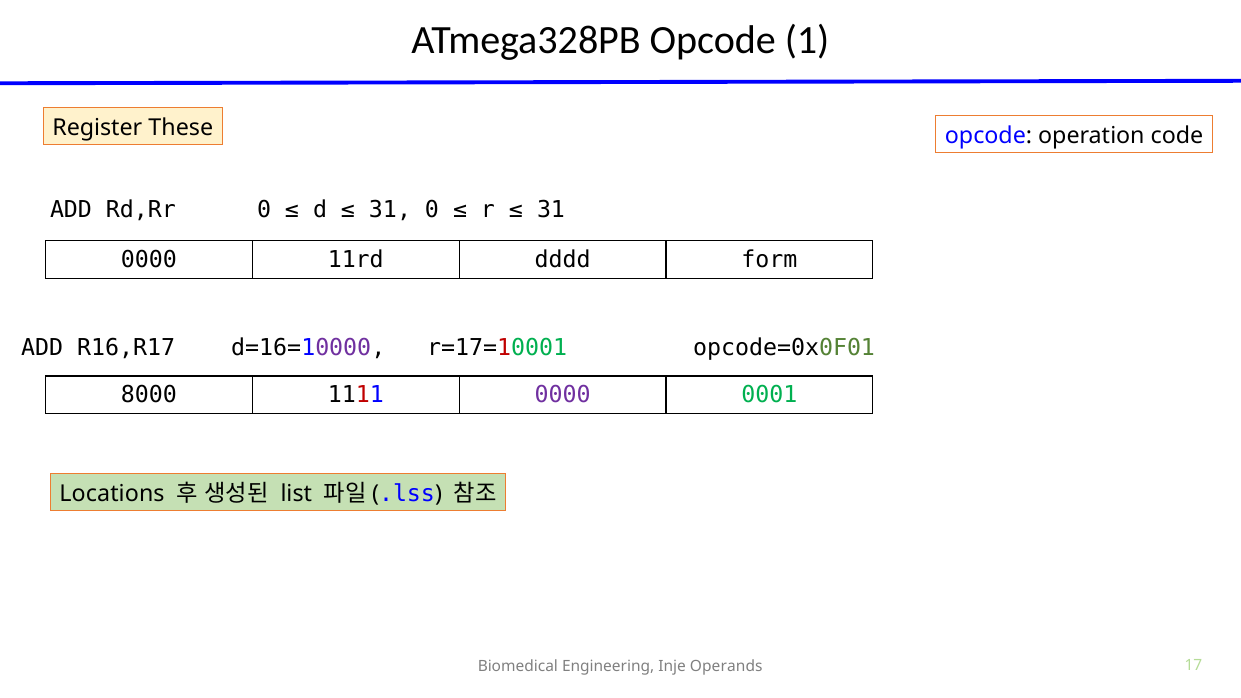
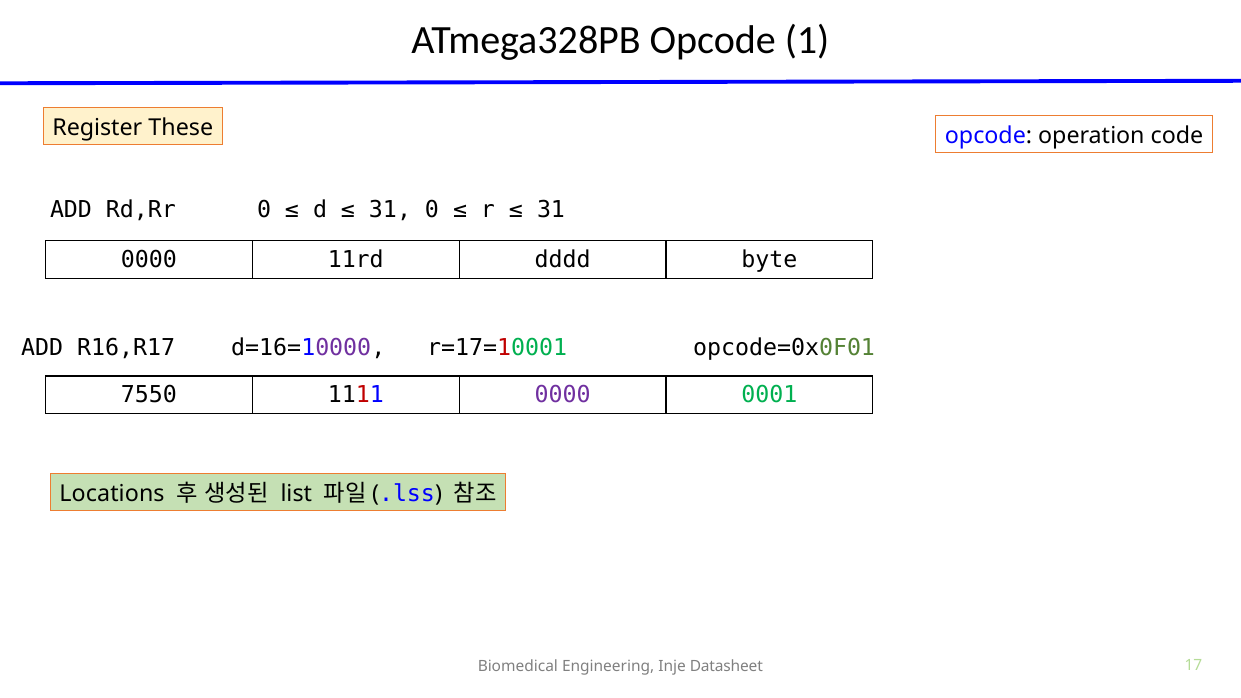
form: form -> byte (769, 259)
8000: 8000 -> 7550 (149, 395)
Operands: Operands -> Datasheet (726, 666)
